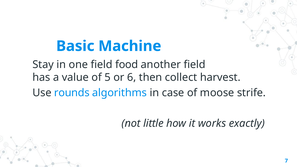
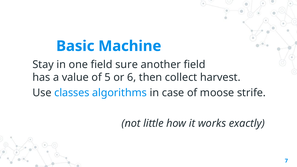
food: food -> sure (127, 65)
rounds: rounds -> classes (72, 93)
